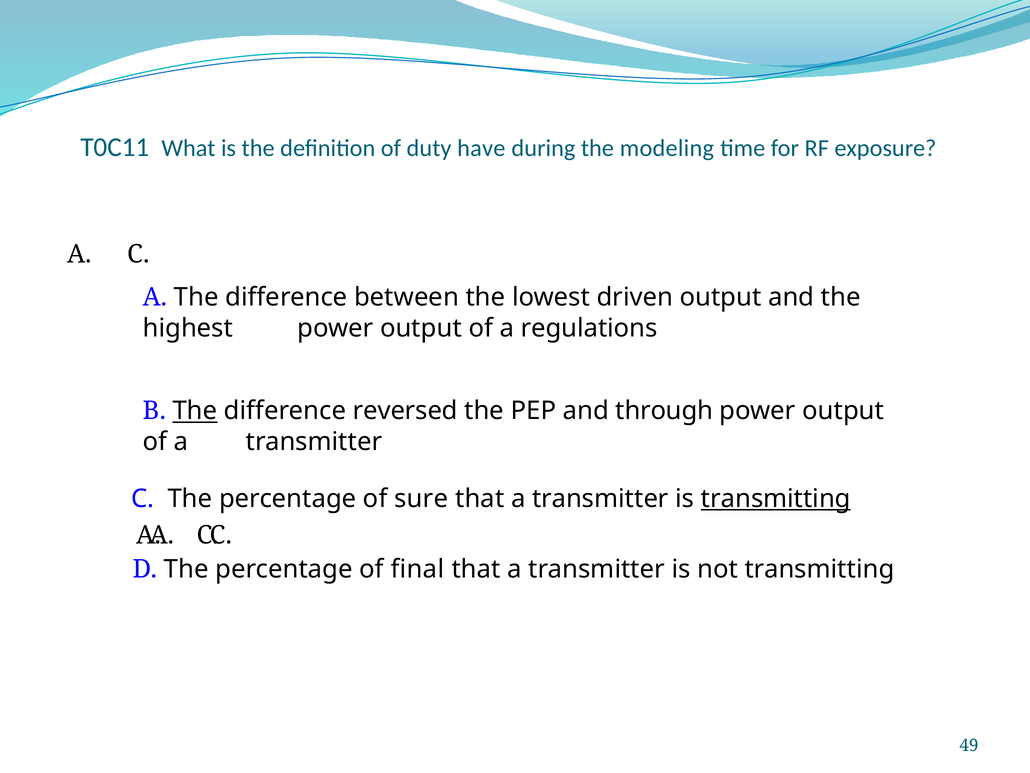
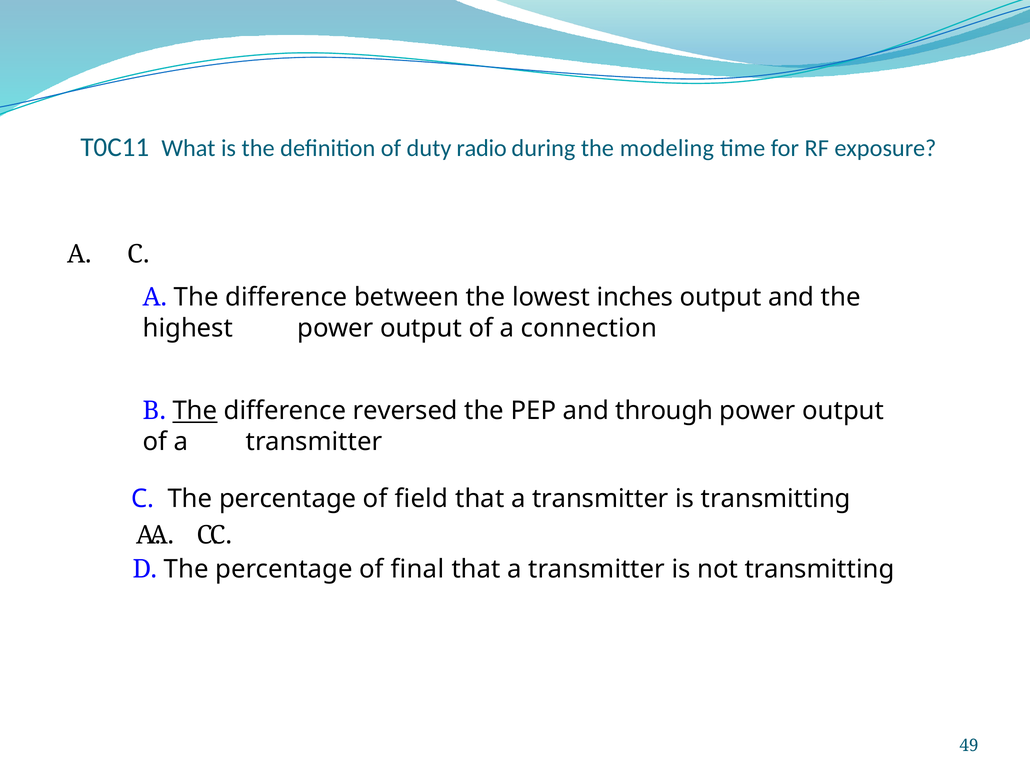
have: have -> radio (482, 148)
driven: driven -> inches (635, 297)
regulations: regulations -> connection (589, 328)
sure: sure -> field (421, 498)
transmitting underline: present -> none (776, 498)
